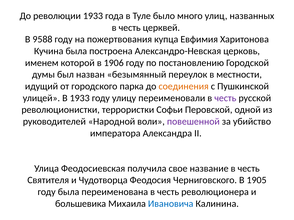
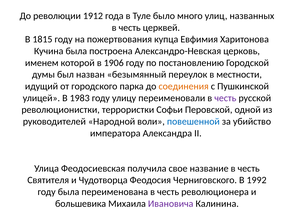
революции 1933: 1933 -> 1912 (93, 16)
9588: 9588 -> 1815 (42, 39)
В 1933: 1933 -> 1983 (80, 98)
повешенной colour: purple -> blue (193, 122)
1905: 1905 -> 1992 (257, 181)
Ивановича colour: blue -> purple (171, 204)
